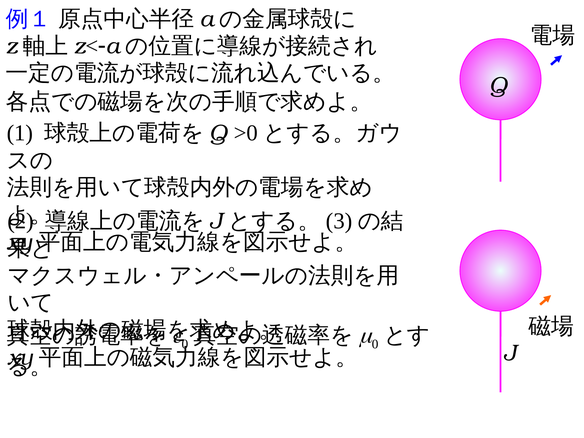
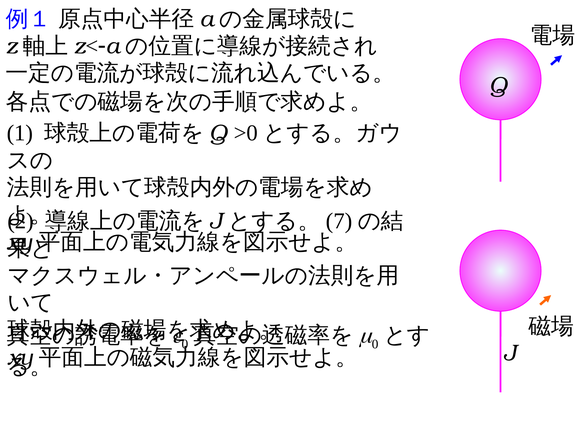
3: 3 -> 7 (339, 221)
